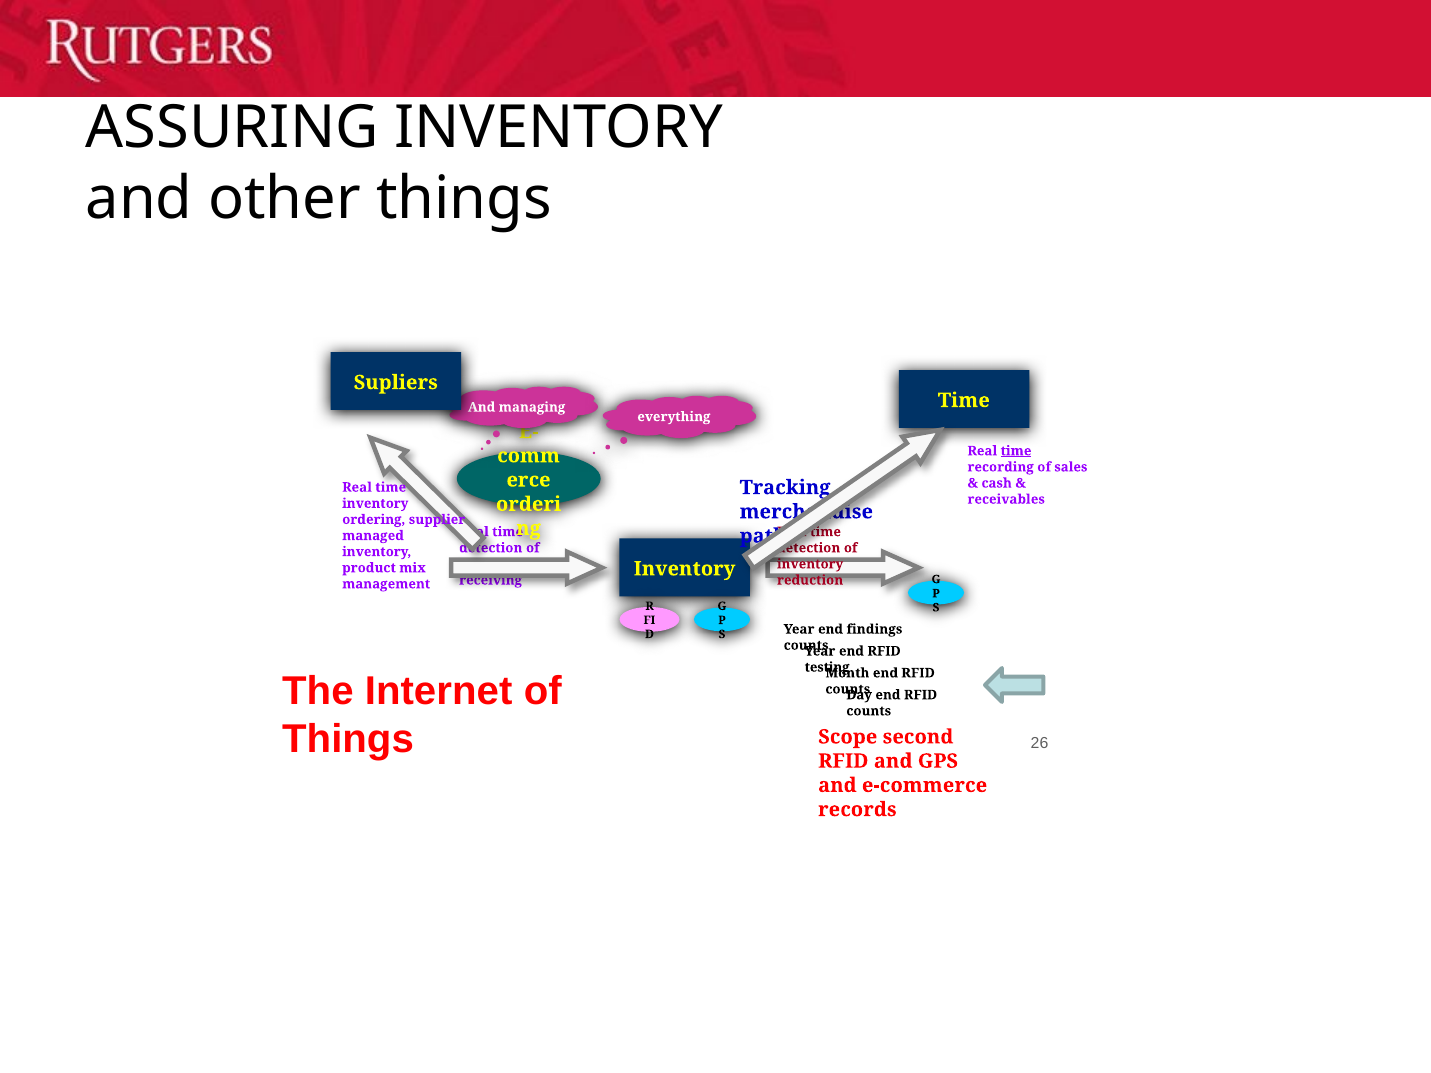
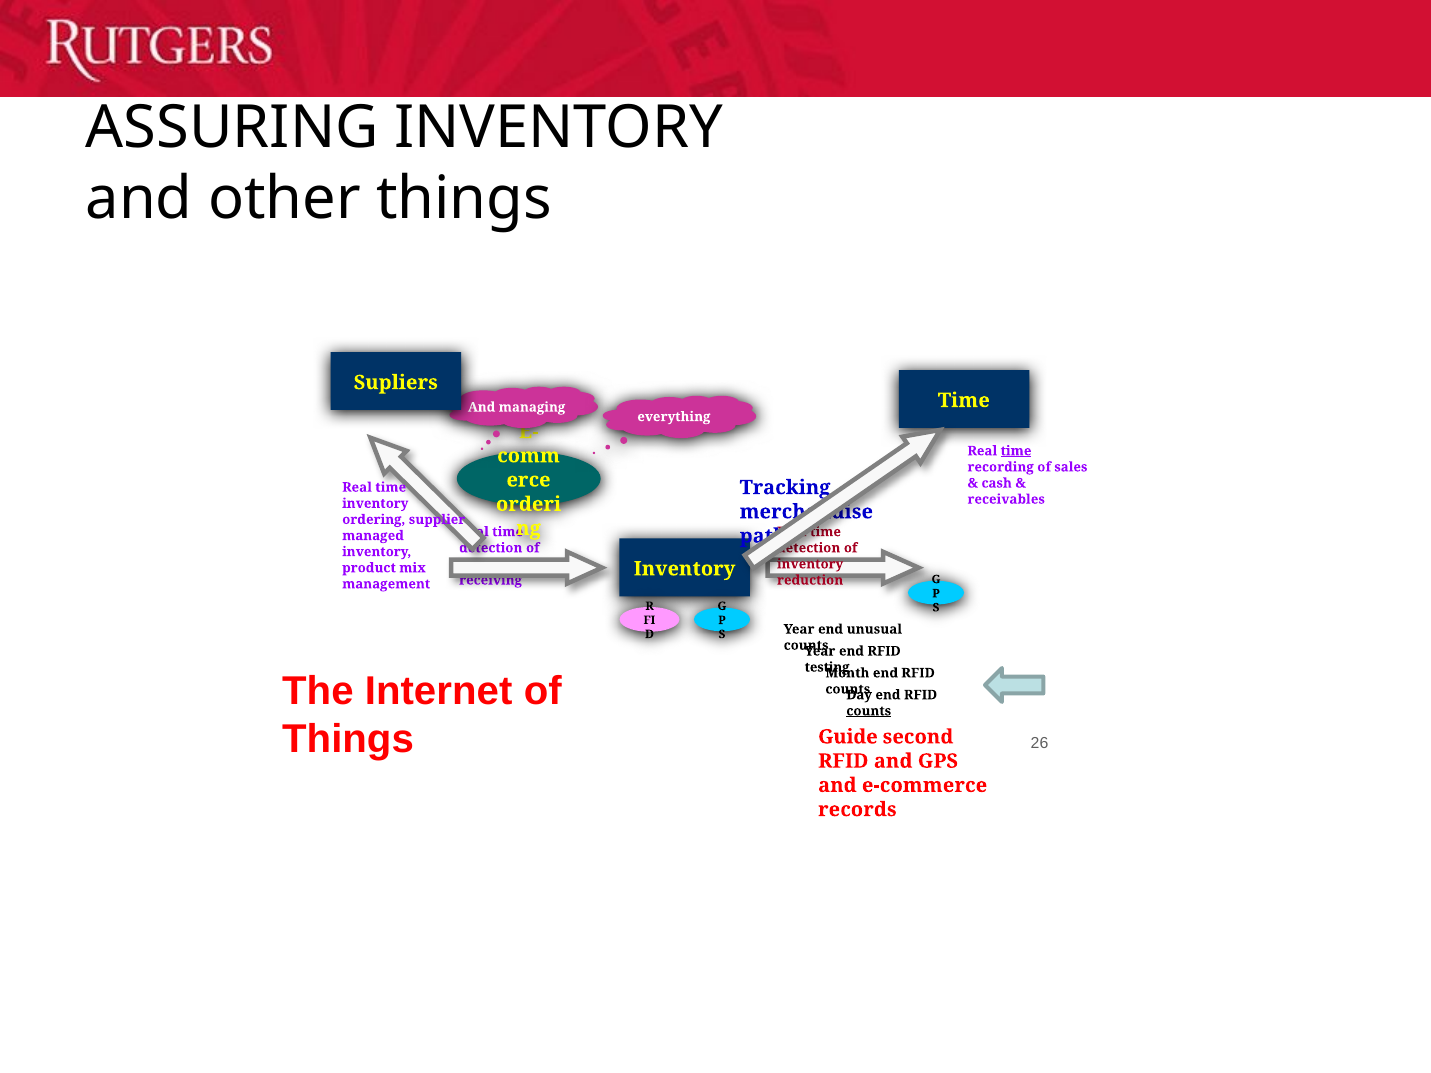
findings: findings -> unusual (874, 629)
counts underline: none -> present (869, 711)
Scope: Scope -> Guide (848, 737)
